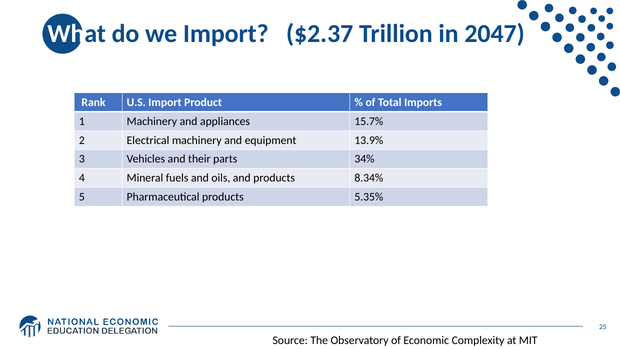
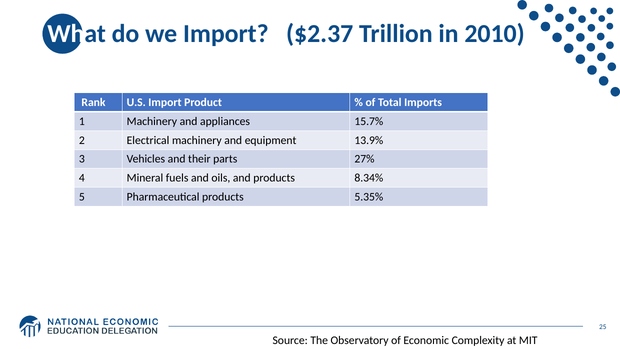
2047: 2047 -> 2010 (495, 34)
34%: 34% -> 27% (364, 159)
